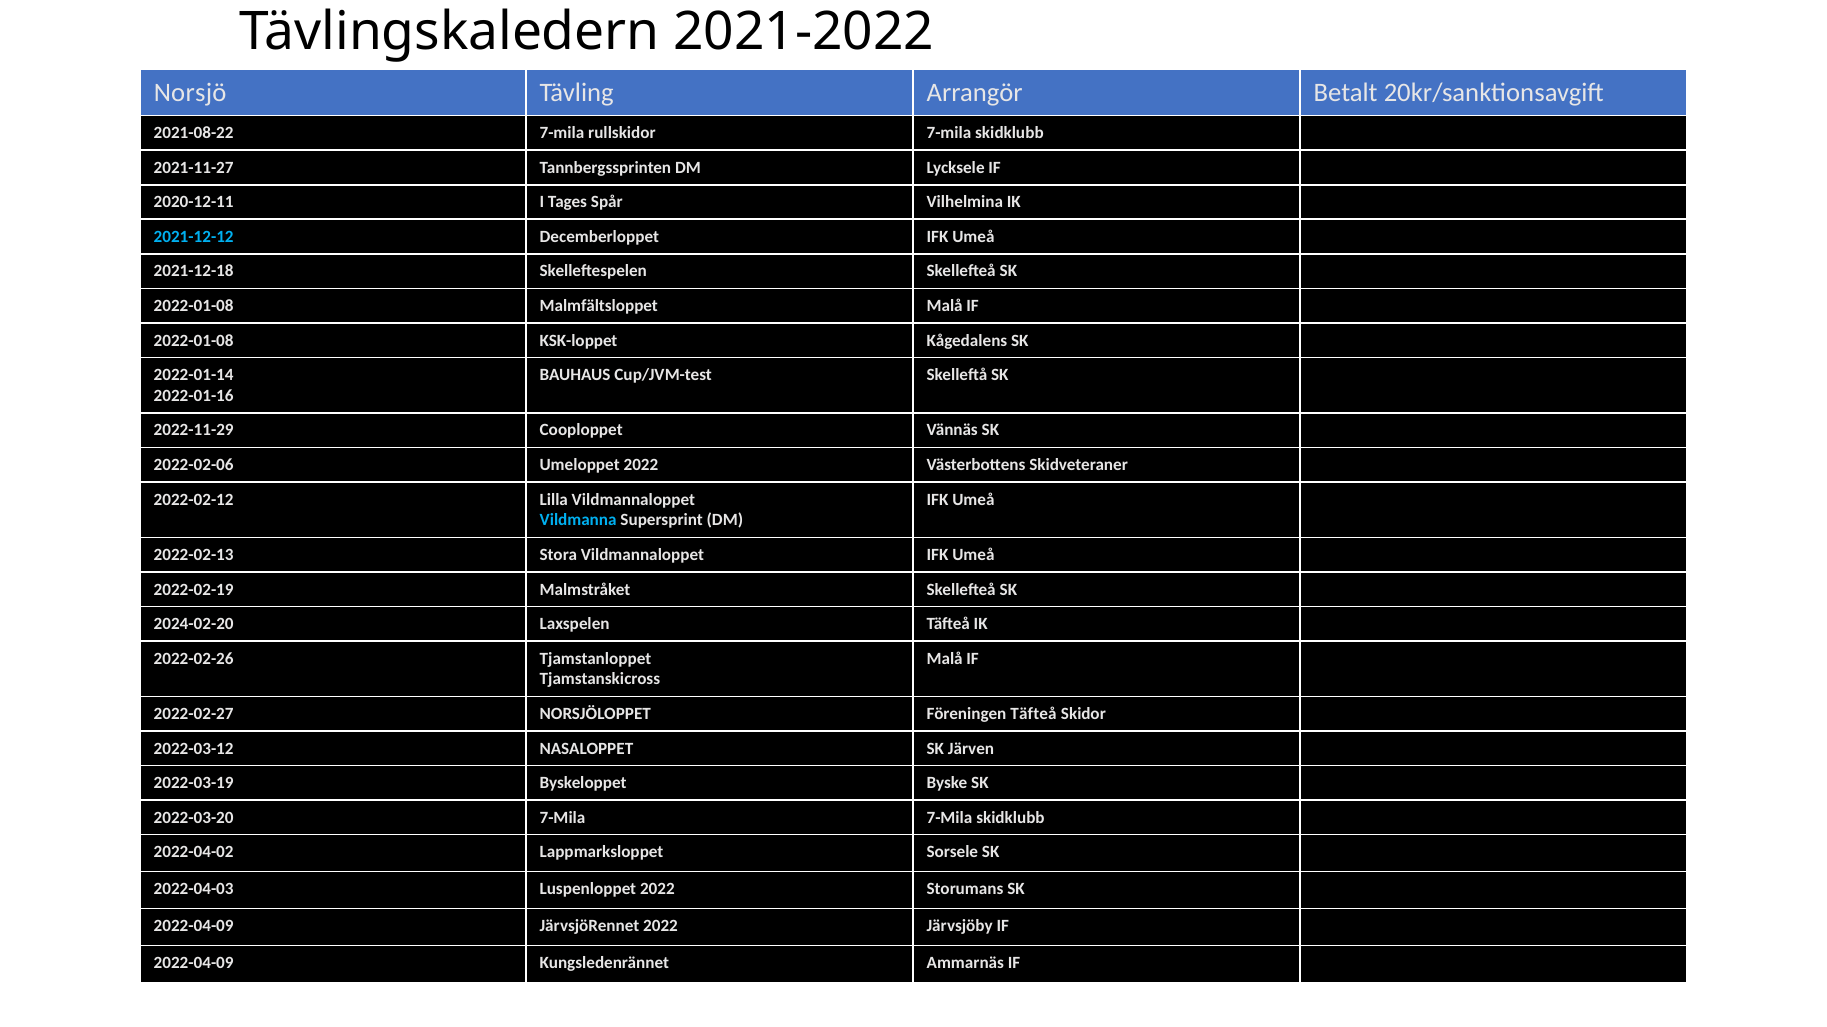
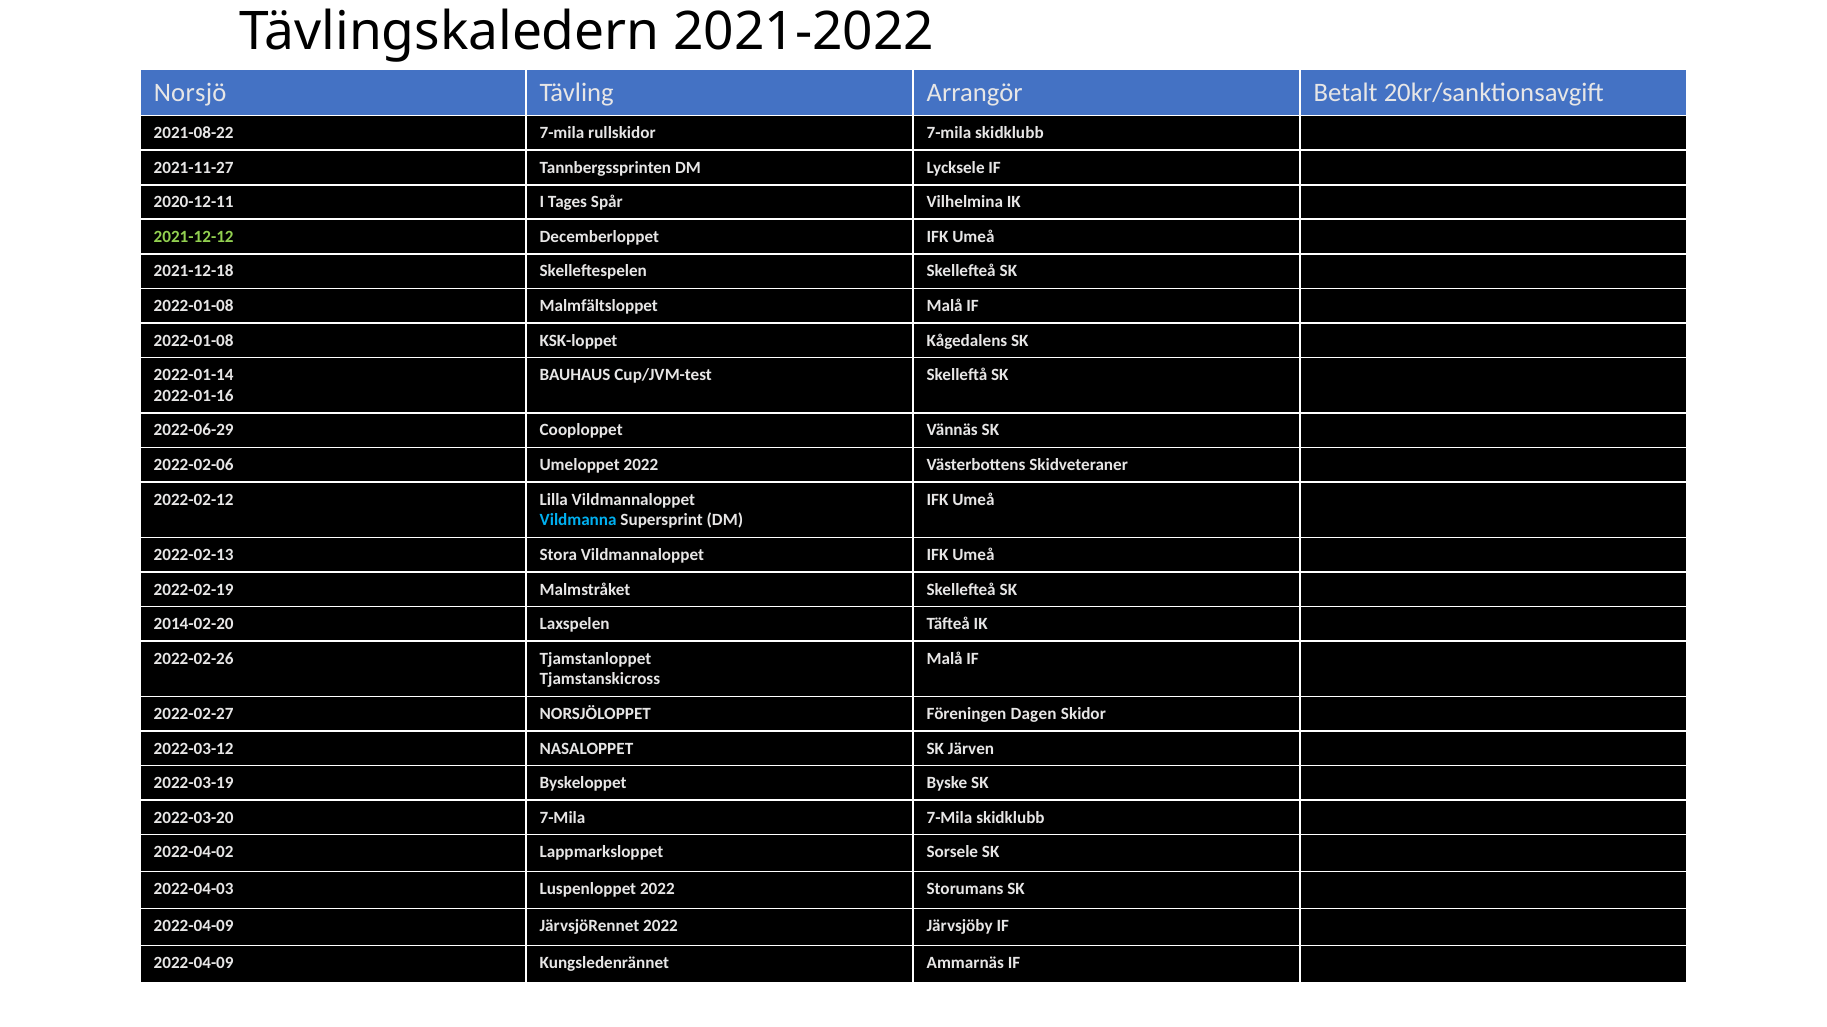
2021-12-12 colour: light blue -> light green (194, 237)
2022-11-29: 2022-11-29 -> 2022-06-29 (194, 431)
2024-02-20: 2024-02-20 -> 2014-02-20 (194, 624)
Föreningen Täfteå: Täfteå -> Dagen (1034, 714)
